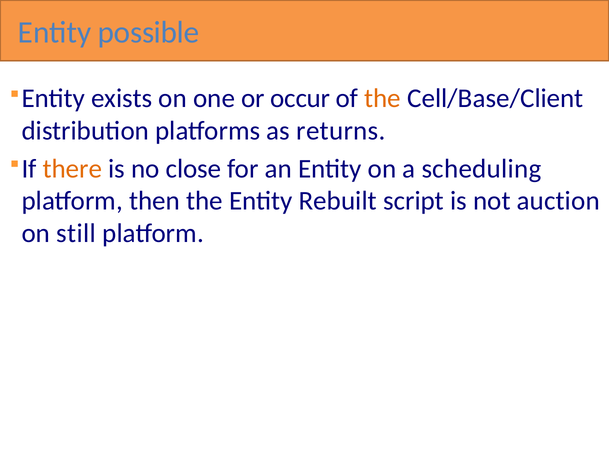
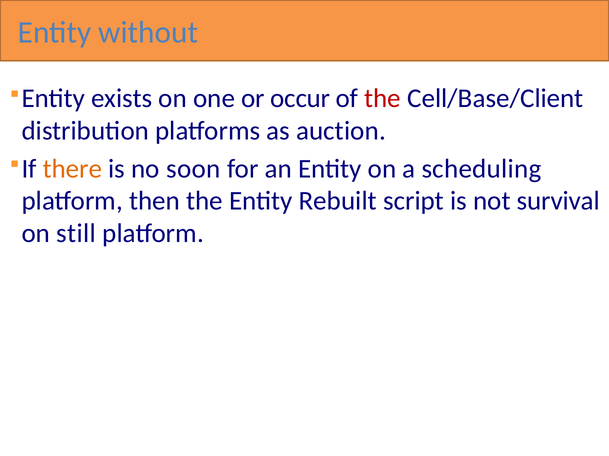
possible: possible -> without (148, 33)
the colour: orange -> red (383, 99)
returns: returns -> auction (341, 131)
close: close -> soon (193, 169)
auction: auction -> survival (558, 201)
